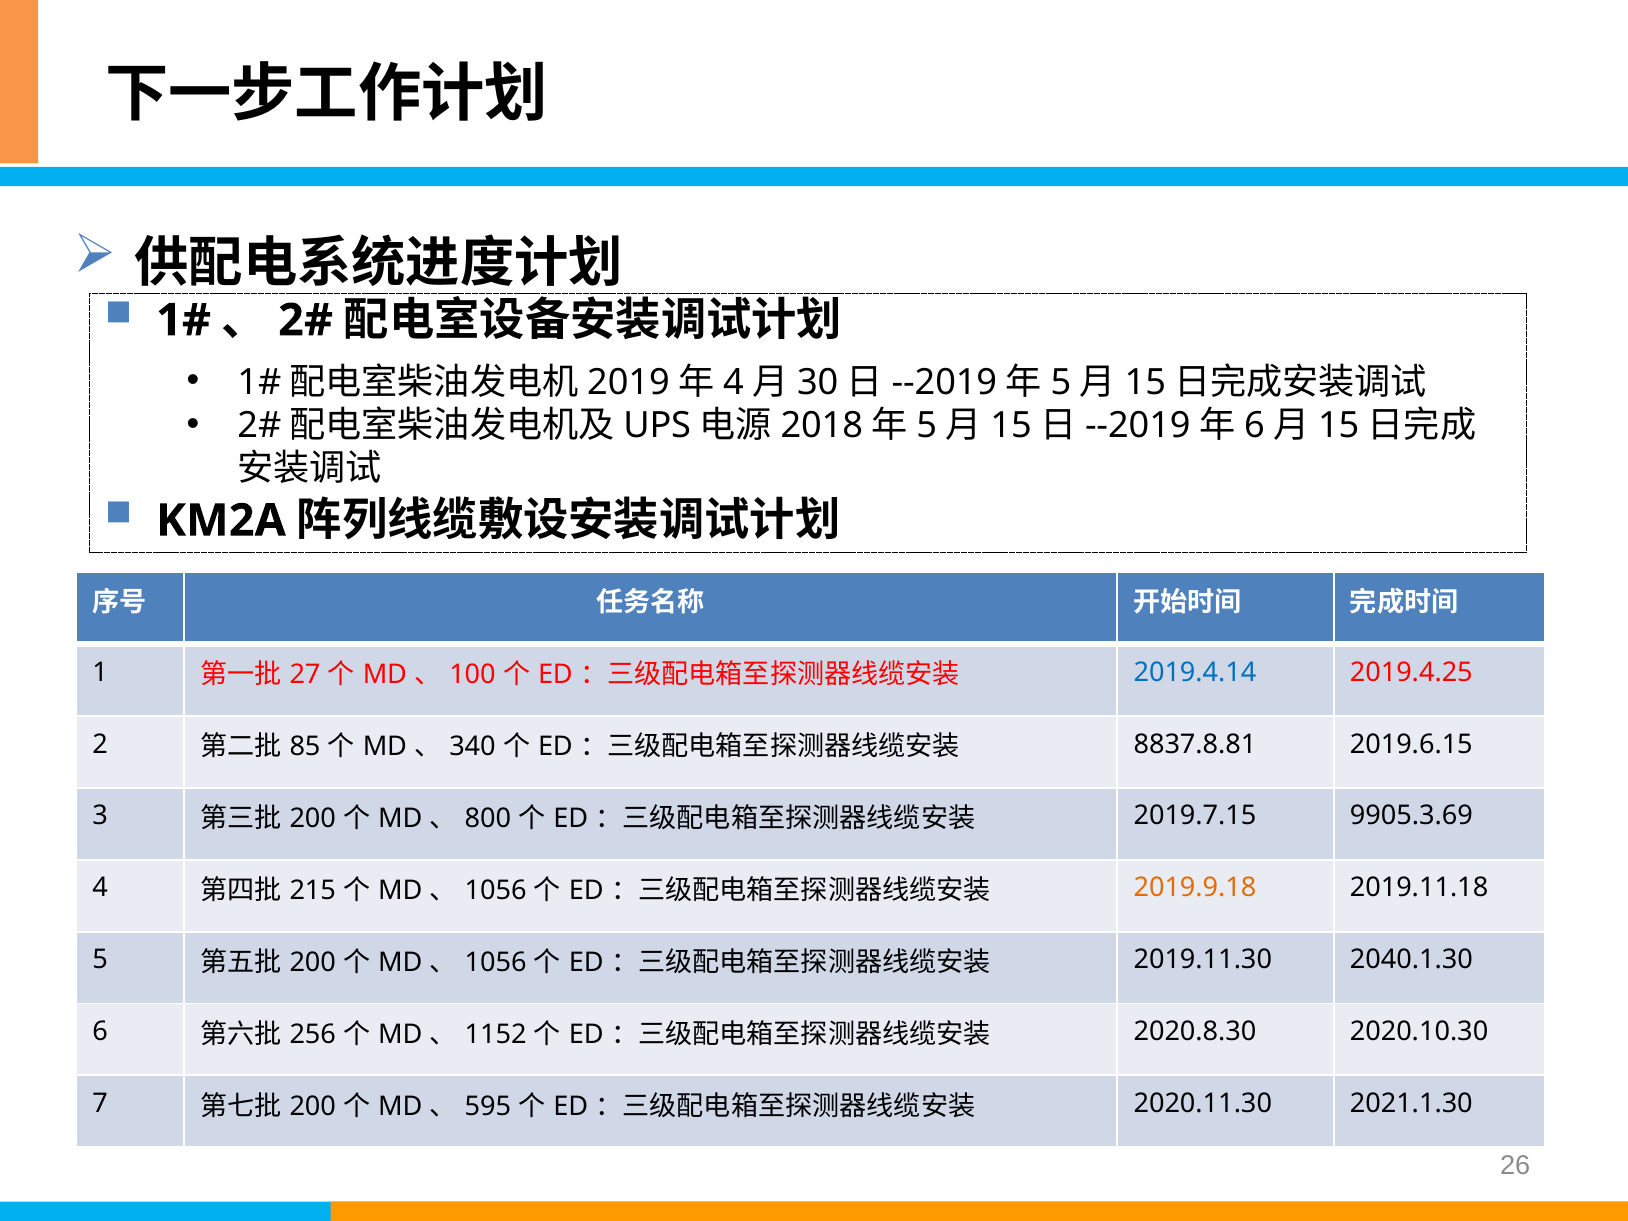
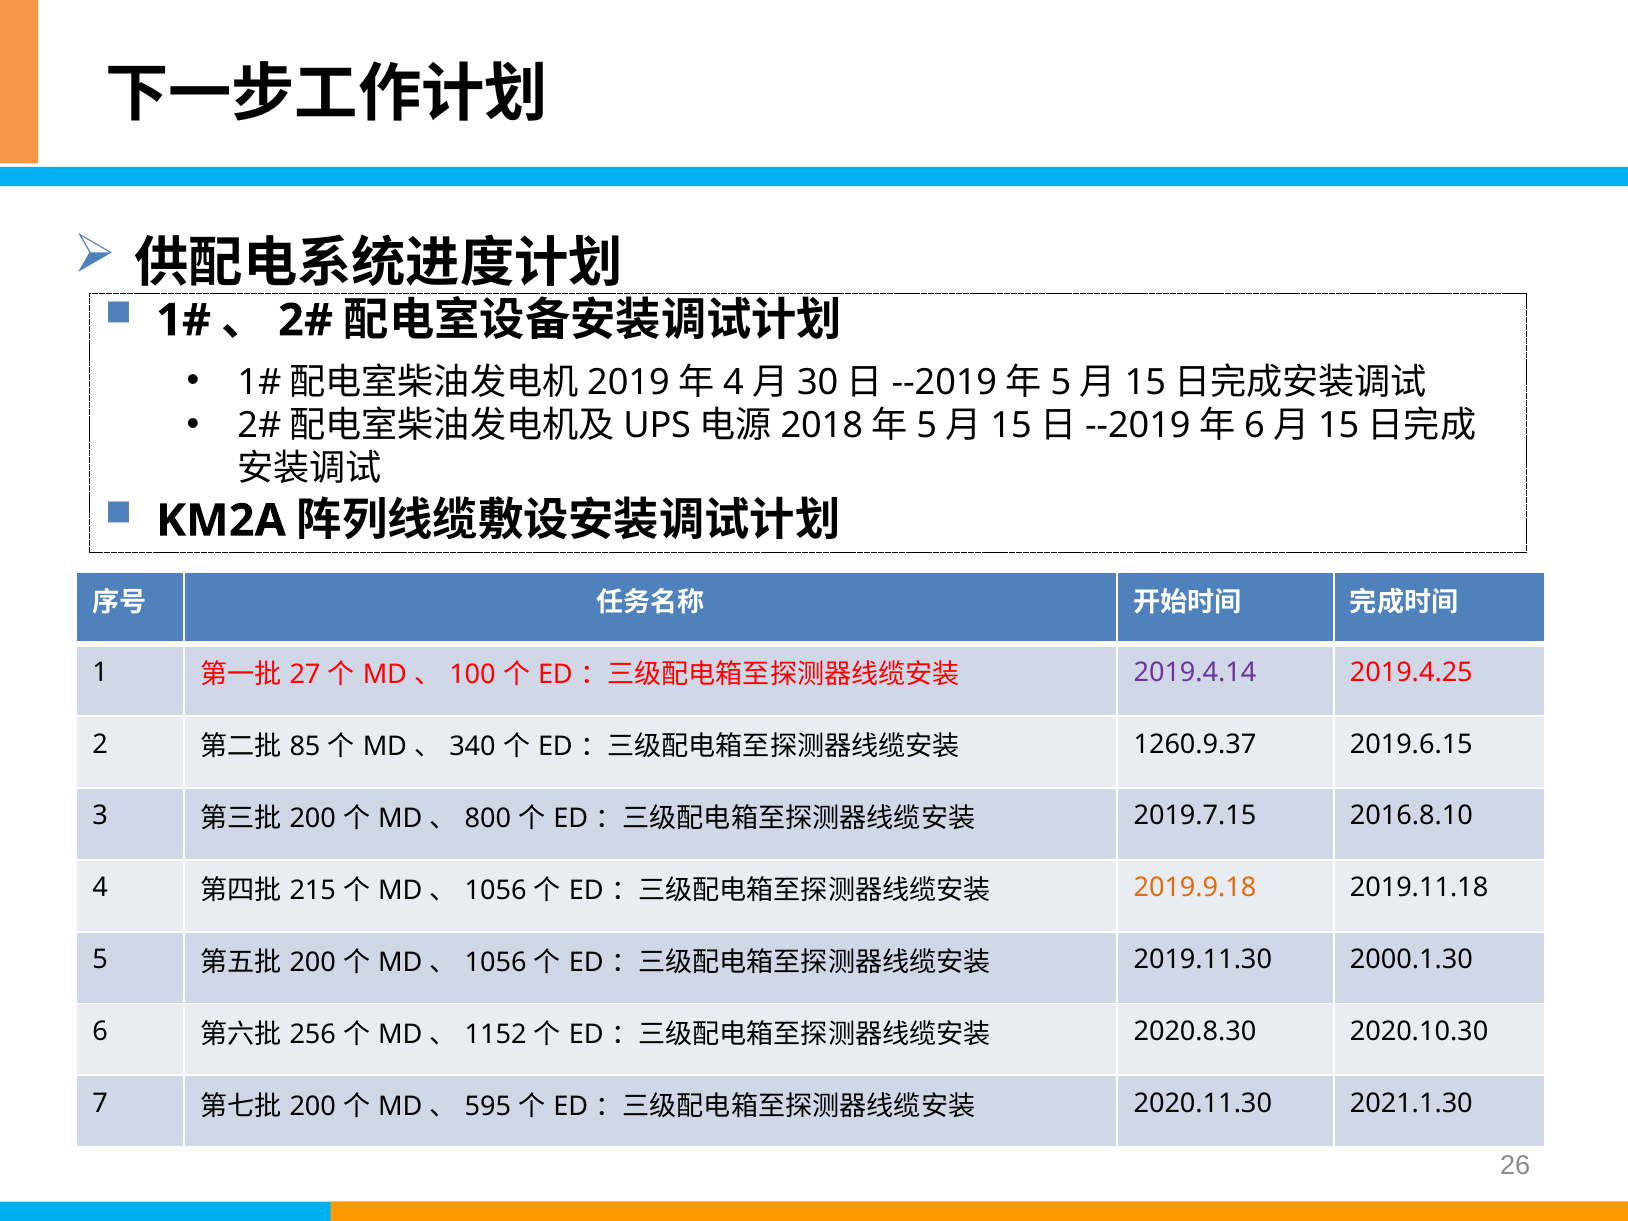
2019.4.14 colour: blue -> purple (1195, 672)
8837.8.81: 8837.8.81 -> 1260.9.37 (1195, 744)
9905.3.69: 9905.3.69 -> 2016.8.10 (1411, 816)
2040.1.30: 2040.1.30 -> 2000.1.30 (1411, 960)
